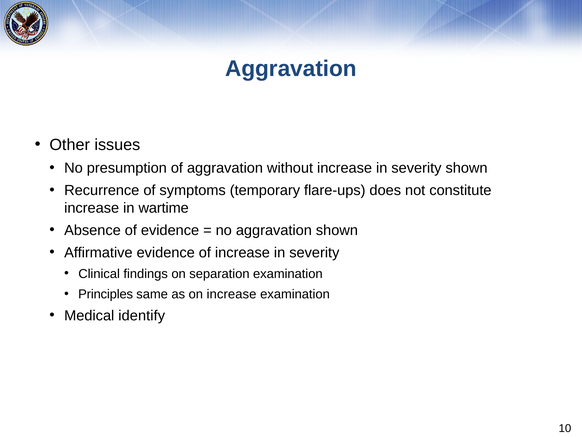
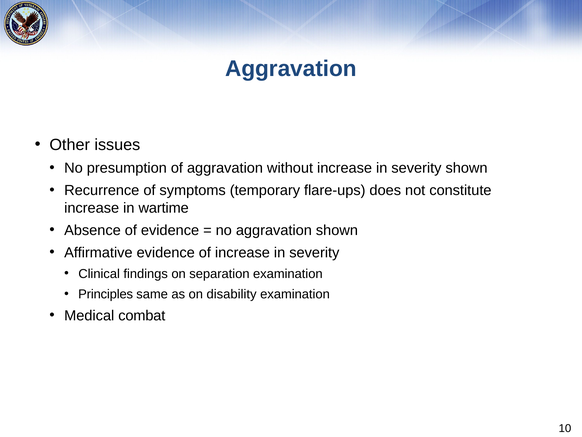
on increase: increase -> disability (232, 294)
identify: identify -> combat (142, 315)
